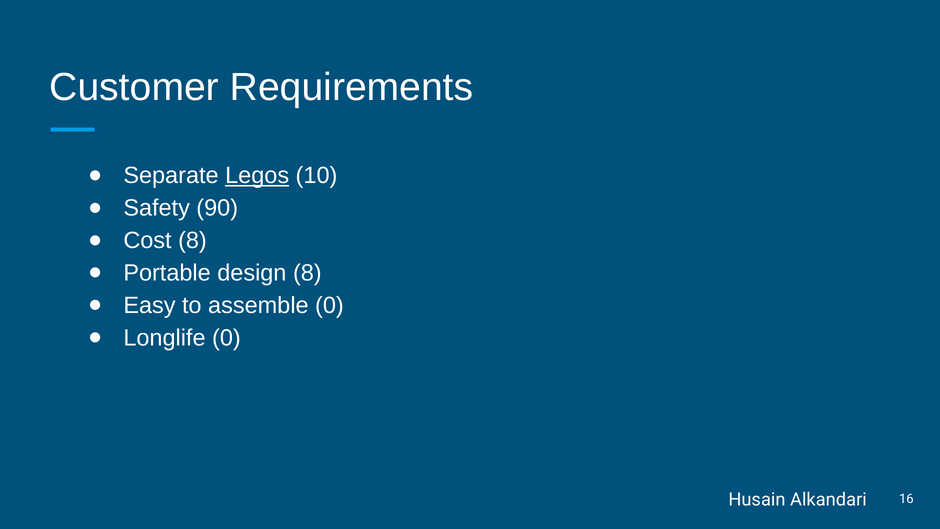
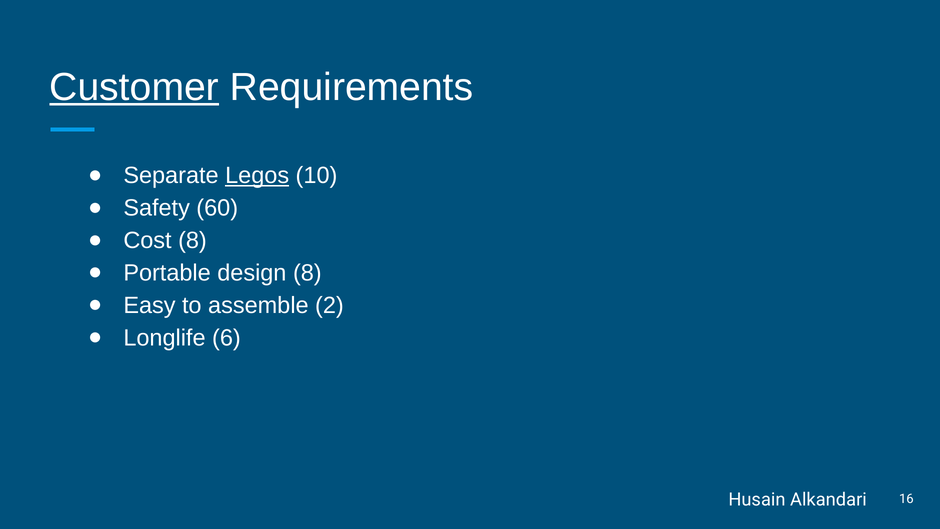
Customer underline: none -> present (134, 87)
90: 90 -> 60 (217, 208)
assemble 0: 0 -> 2 (329, 305)
Longlife 0: 0 -> 6 (226, 338)
